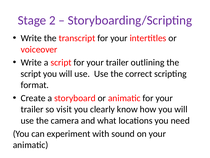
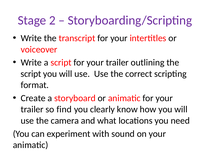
visit: visit -> find (64, 109)
